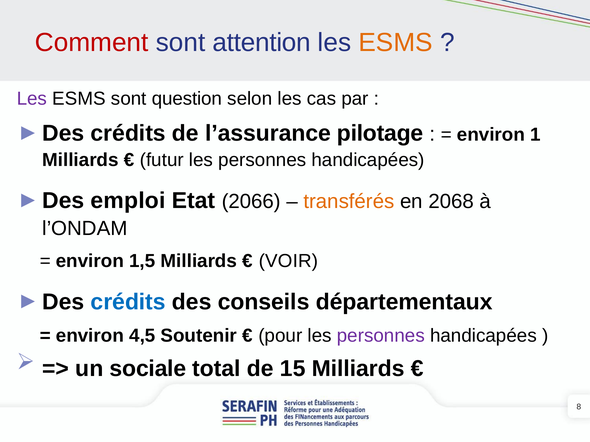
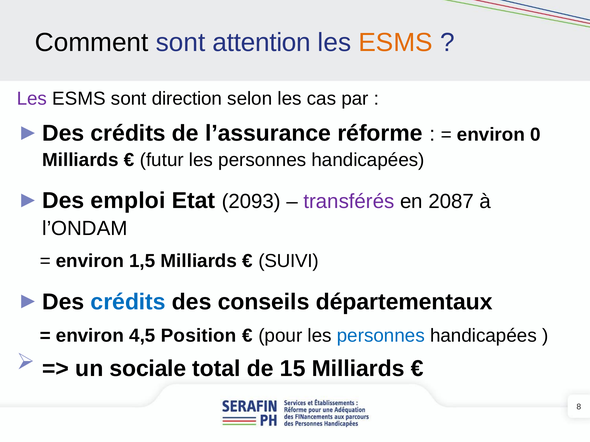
Comment colour: red -> black (92, 43)
question: question -> direction (187, 99)
pilotage: pilotage -> réforme (380, 134)
1: 1 -> 0 (535, 135)
2066: 2066 -> 2093 (251, 202)
transférés colour: orange -> purple (349, 202)
2068: 2068 -> 2087 (451, 202)
VOIR: VOIR -> SUIVI (289, 261)
Soutenir: Soutenir -> Position (199, 336)
personnes colour: purple -> blue (381, 336)
